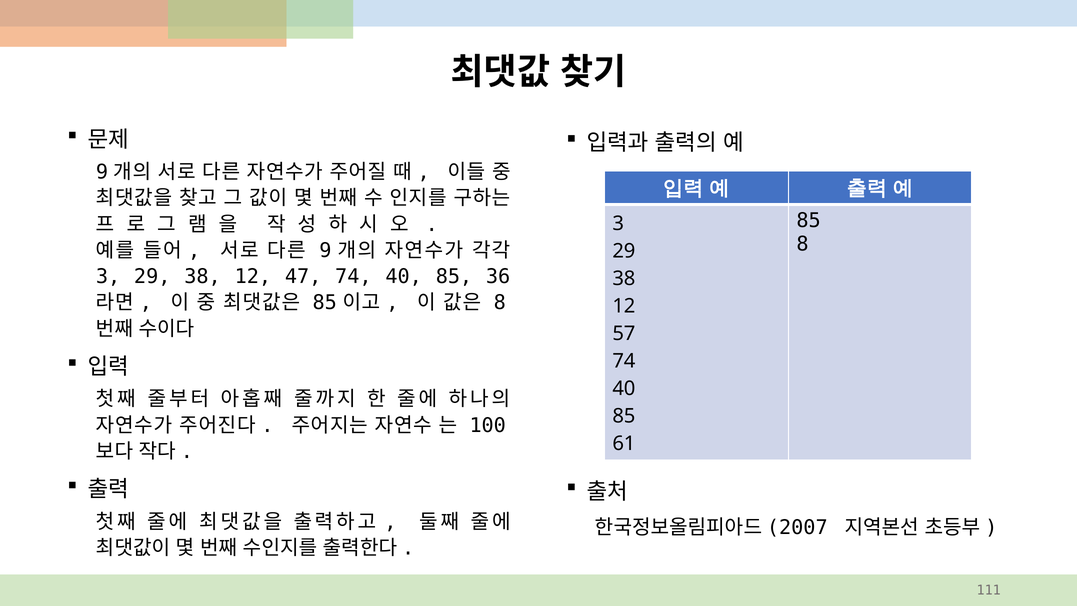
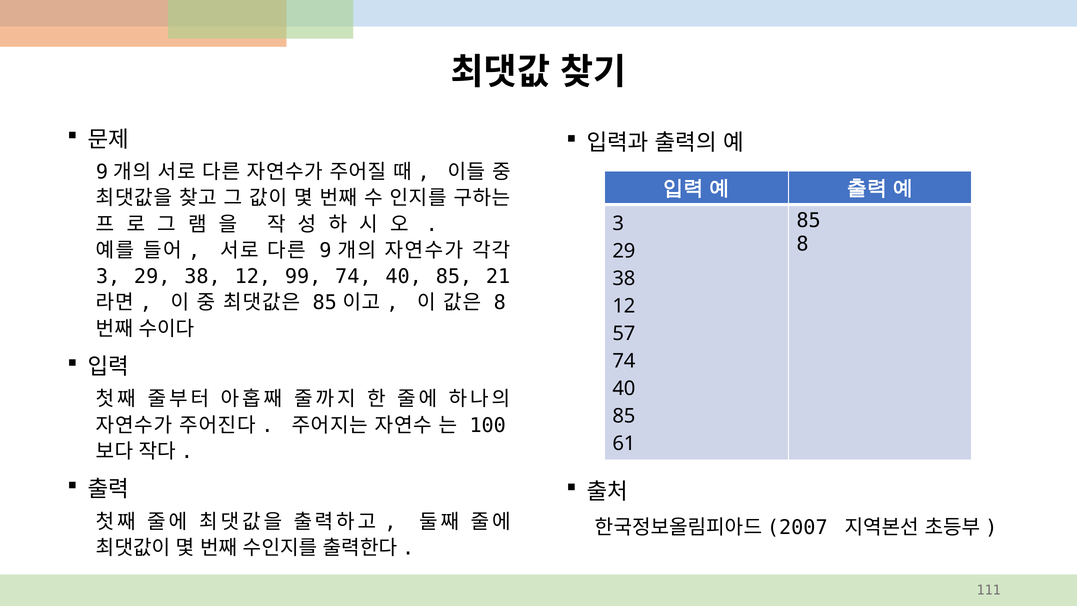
47: 47 -> 99 (303, 277)
36: 36 -> 21 (498, 277)
